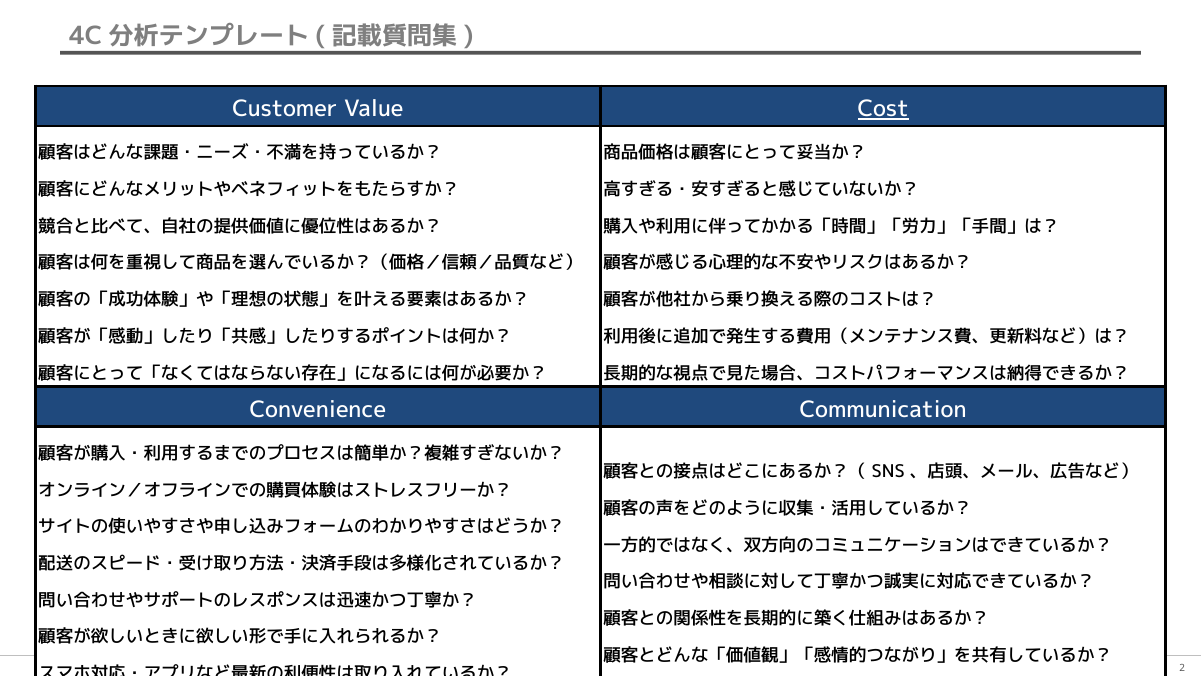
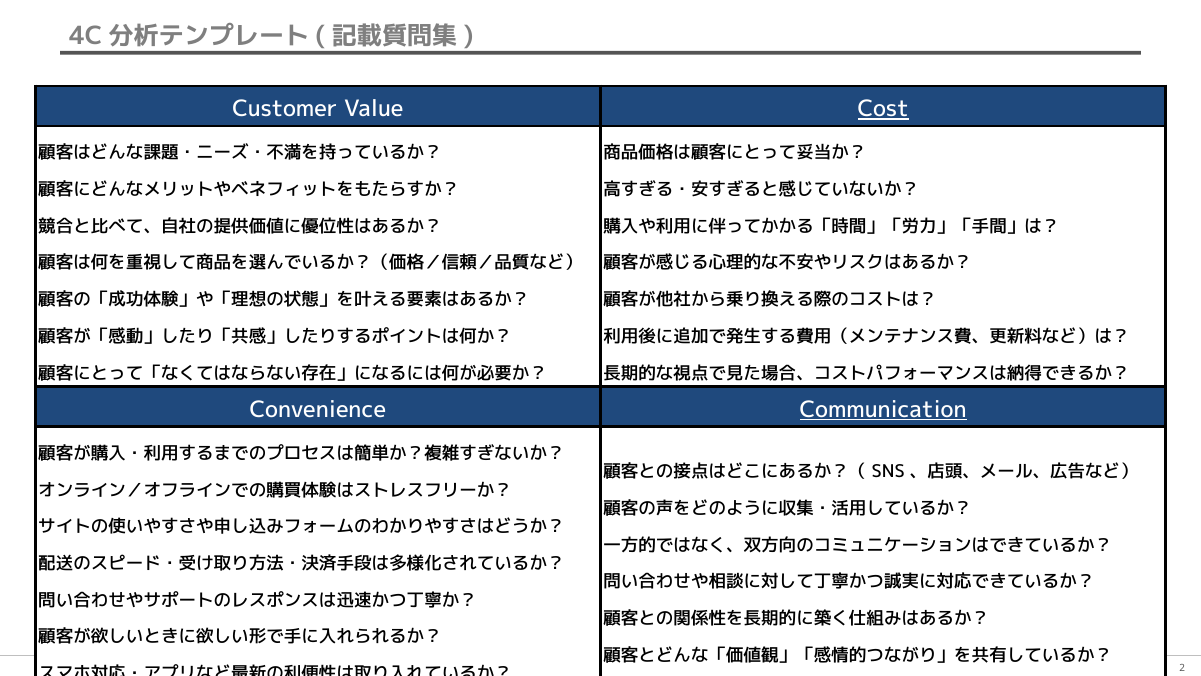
Communication underline: none -> present (883, 410)
